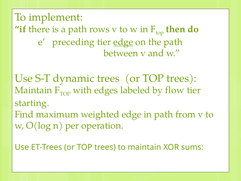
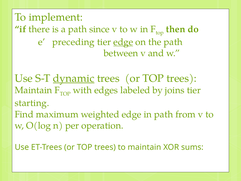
rows: rows -> since (99, 29)
dynamic underline: none -> present (74, 78)
flow: flow -> joins (175, 90)
